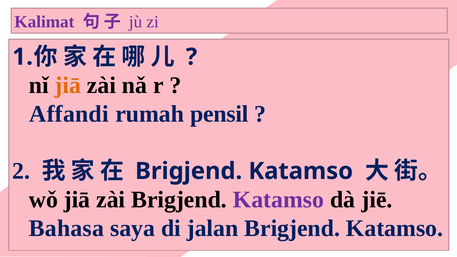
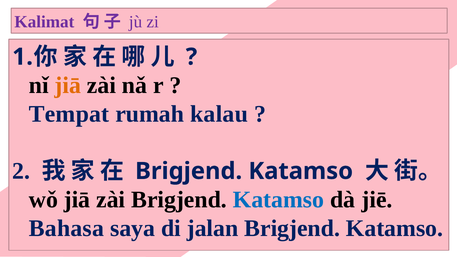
Affandi: Affandi -> Tempat (69, 114)
pensil: pensil -> kalau (219, 114)
Katamso colour: purple -> blue (278, 200)
